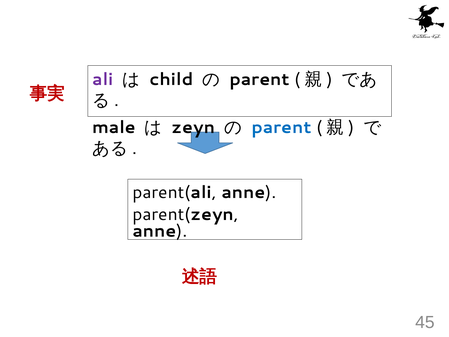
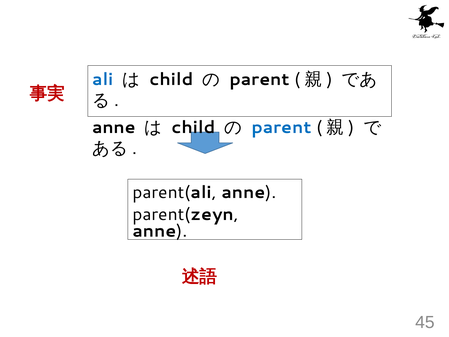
ali colour: purple -> blue (103, 79)
male: male -> anne (114, 127)
zeyn: zeyn -> child (193, 127)
